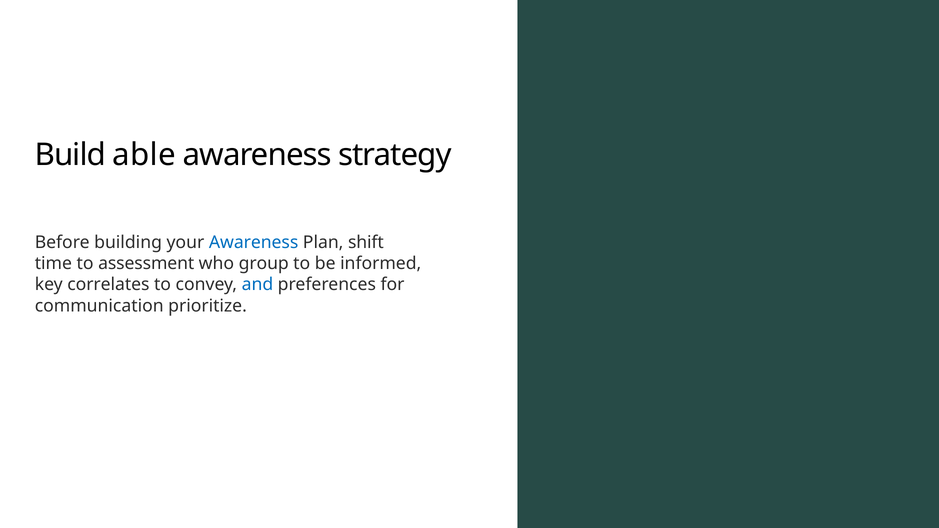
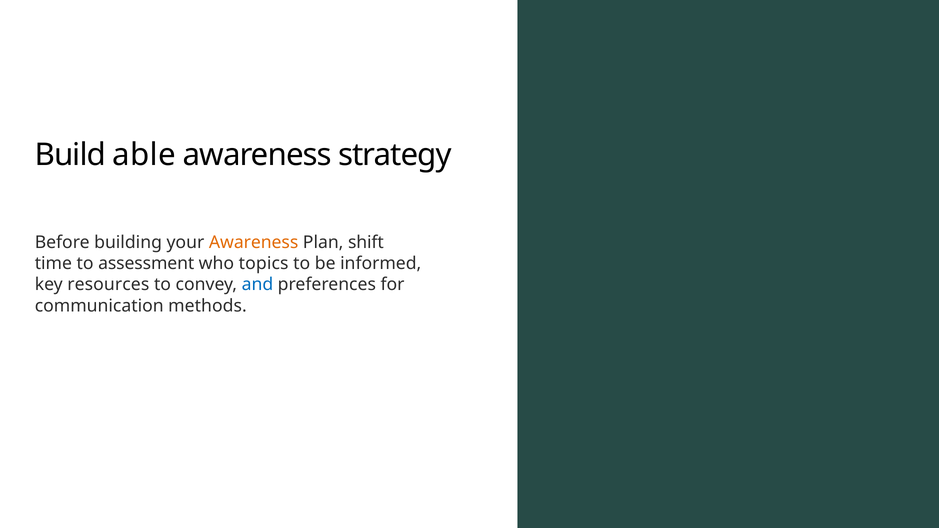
Awareness colour: blue -> orange (254, 242)
group: group -> topics (264, 264)
correlates: correlates -> resources (108, 285)
prioritize: prioritize -> methods (208, 306)
